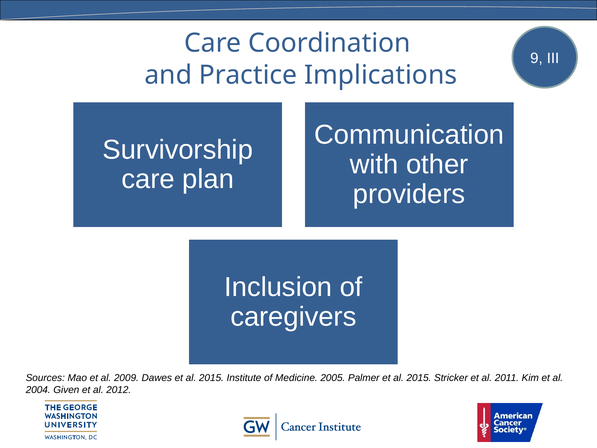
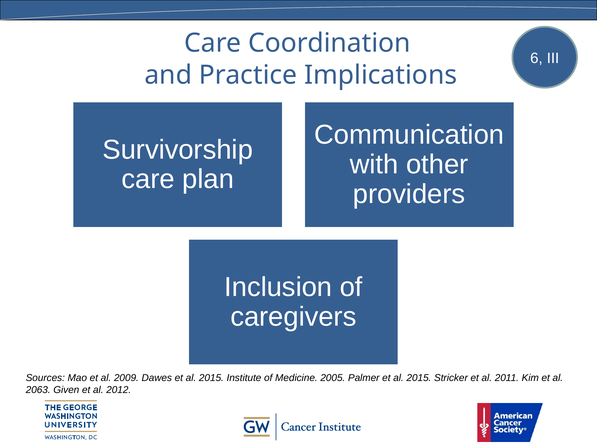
9: 9 -> 6 (536, 58)
2004: 2004 -> 2063 (38, 390)
